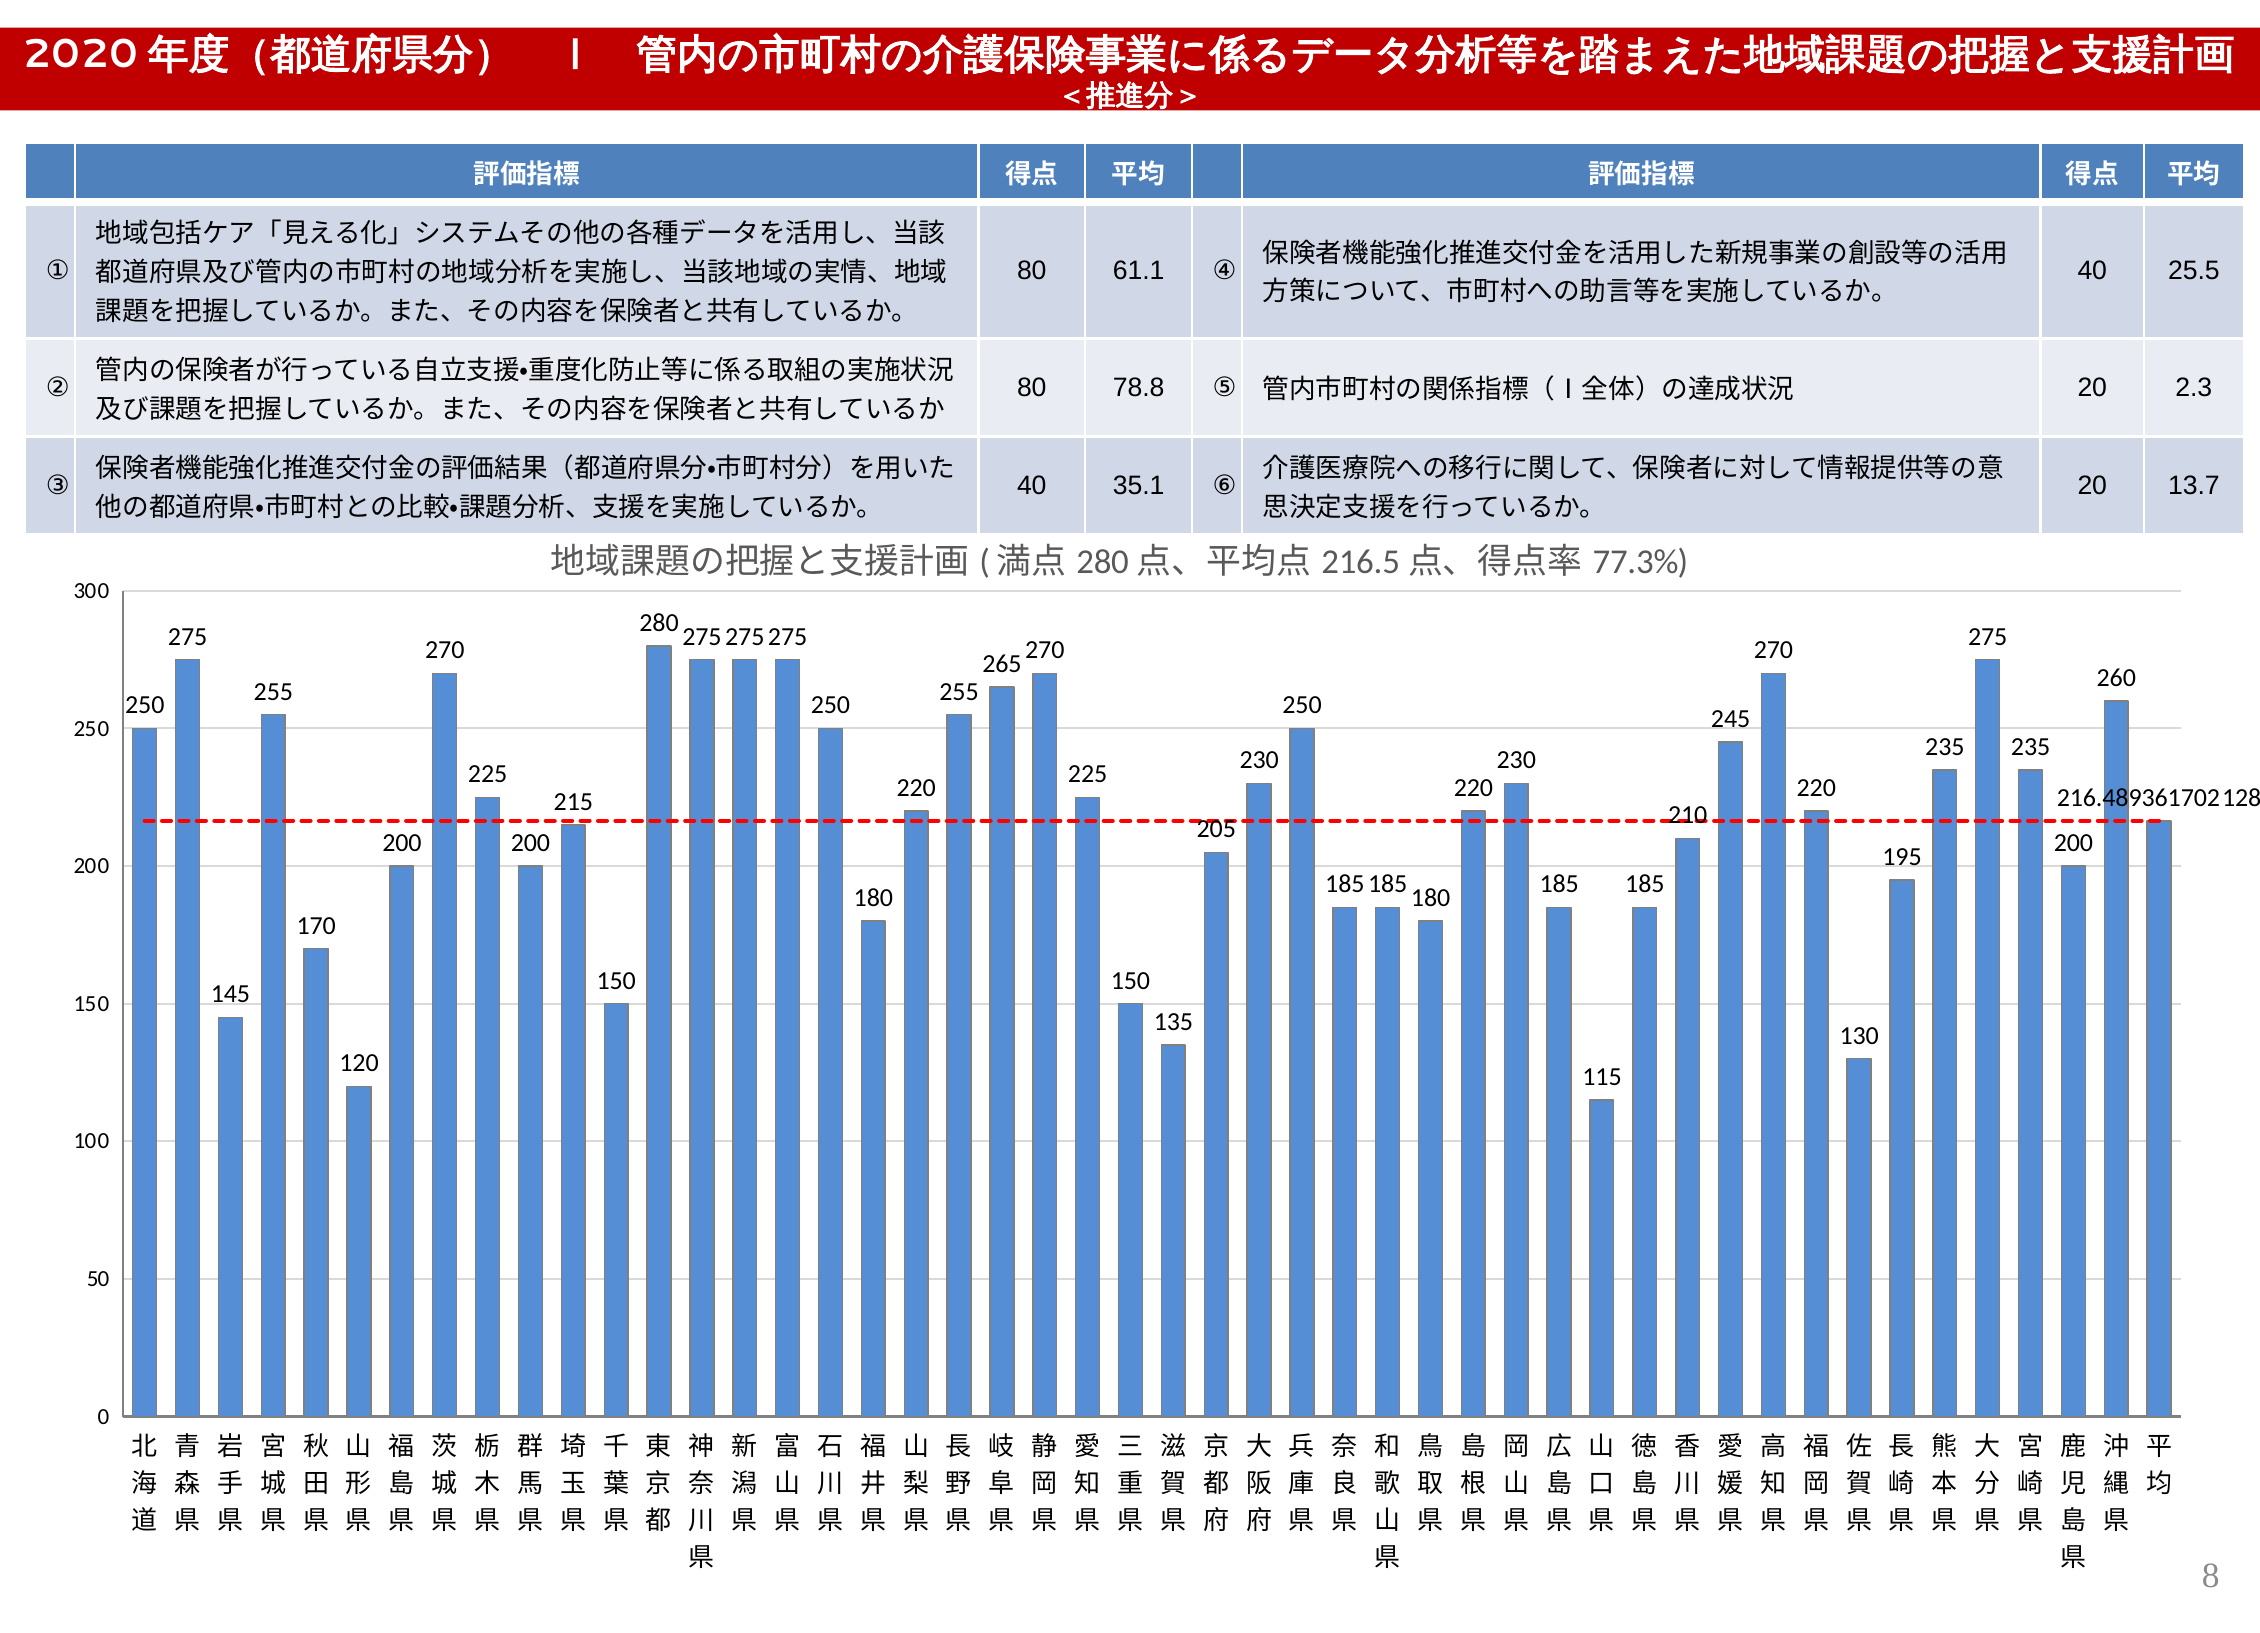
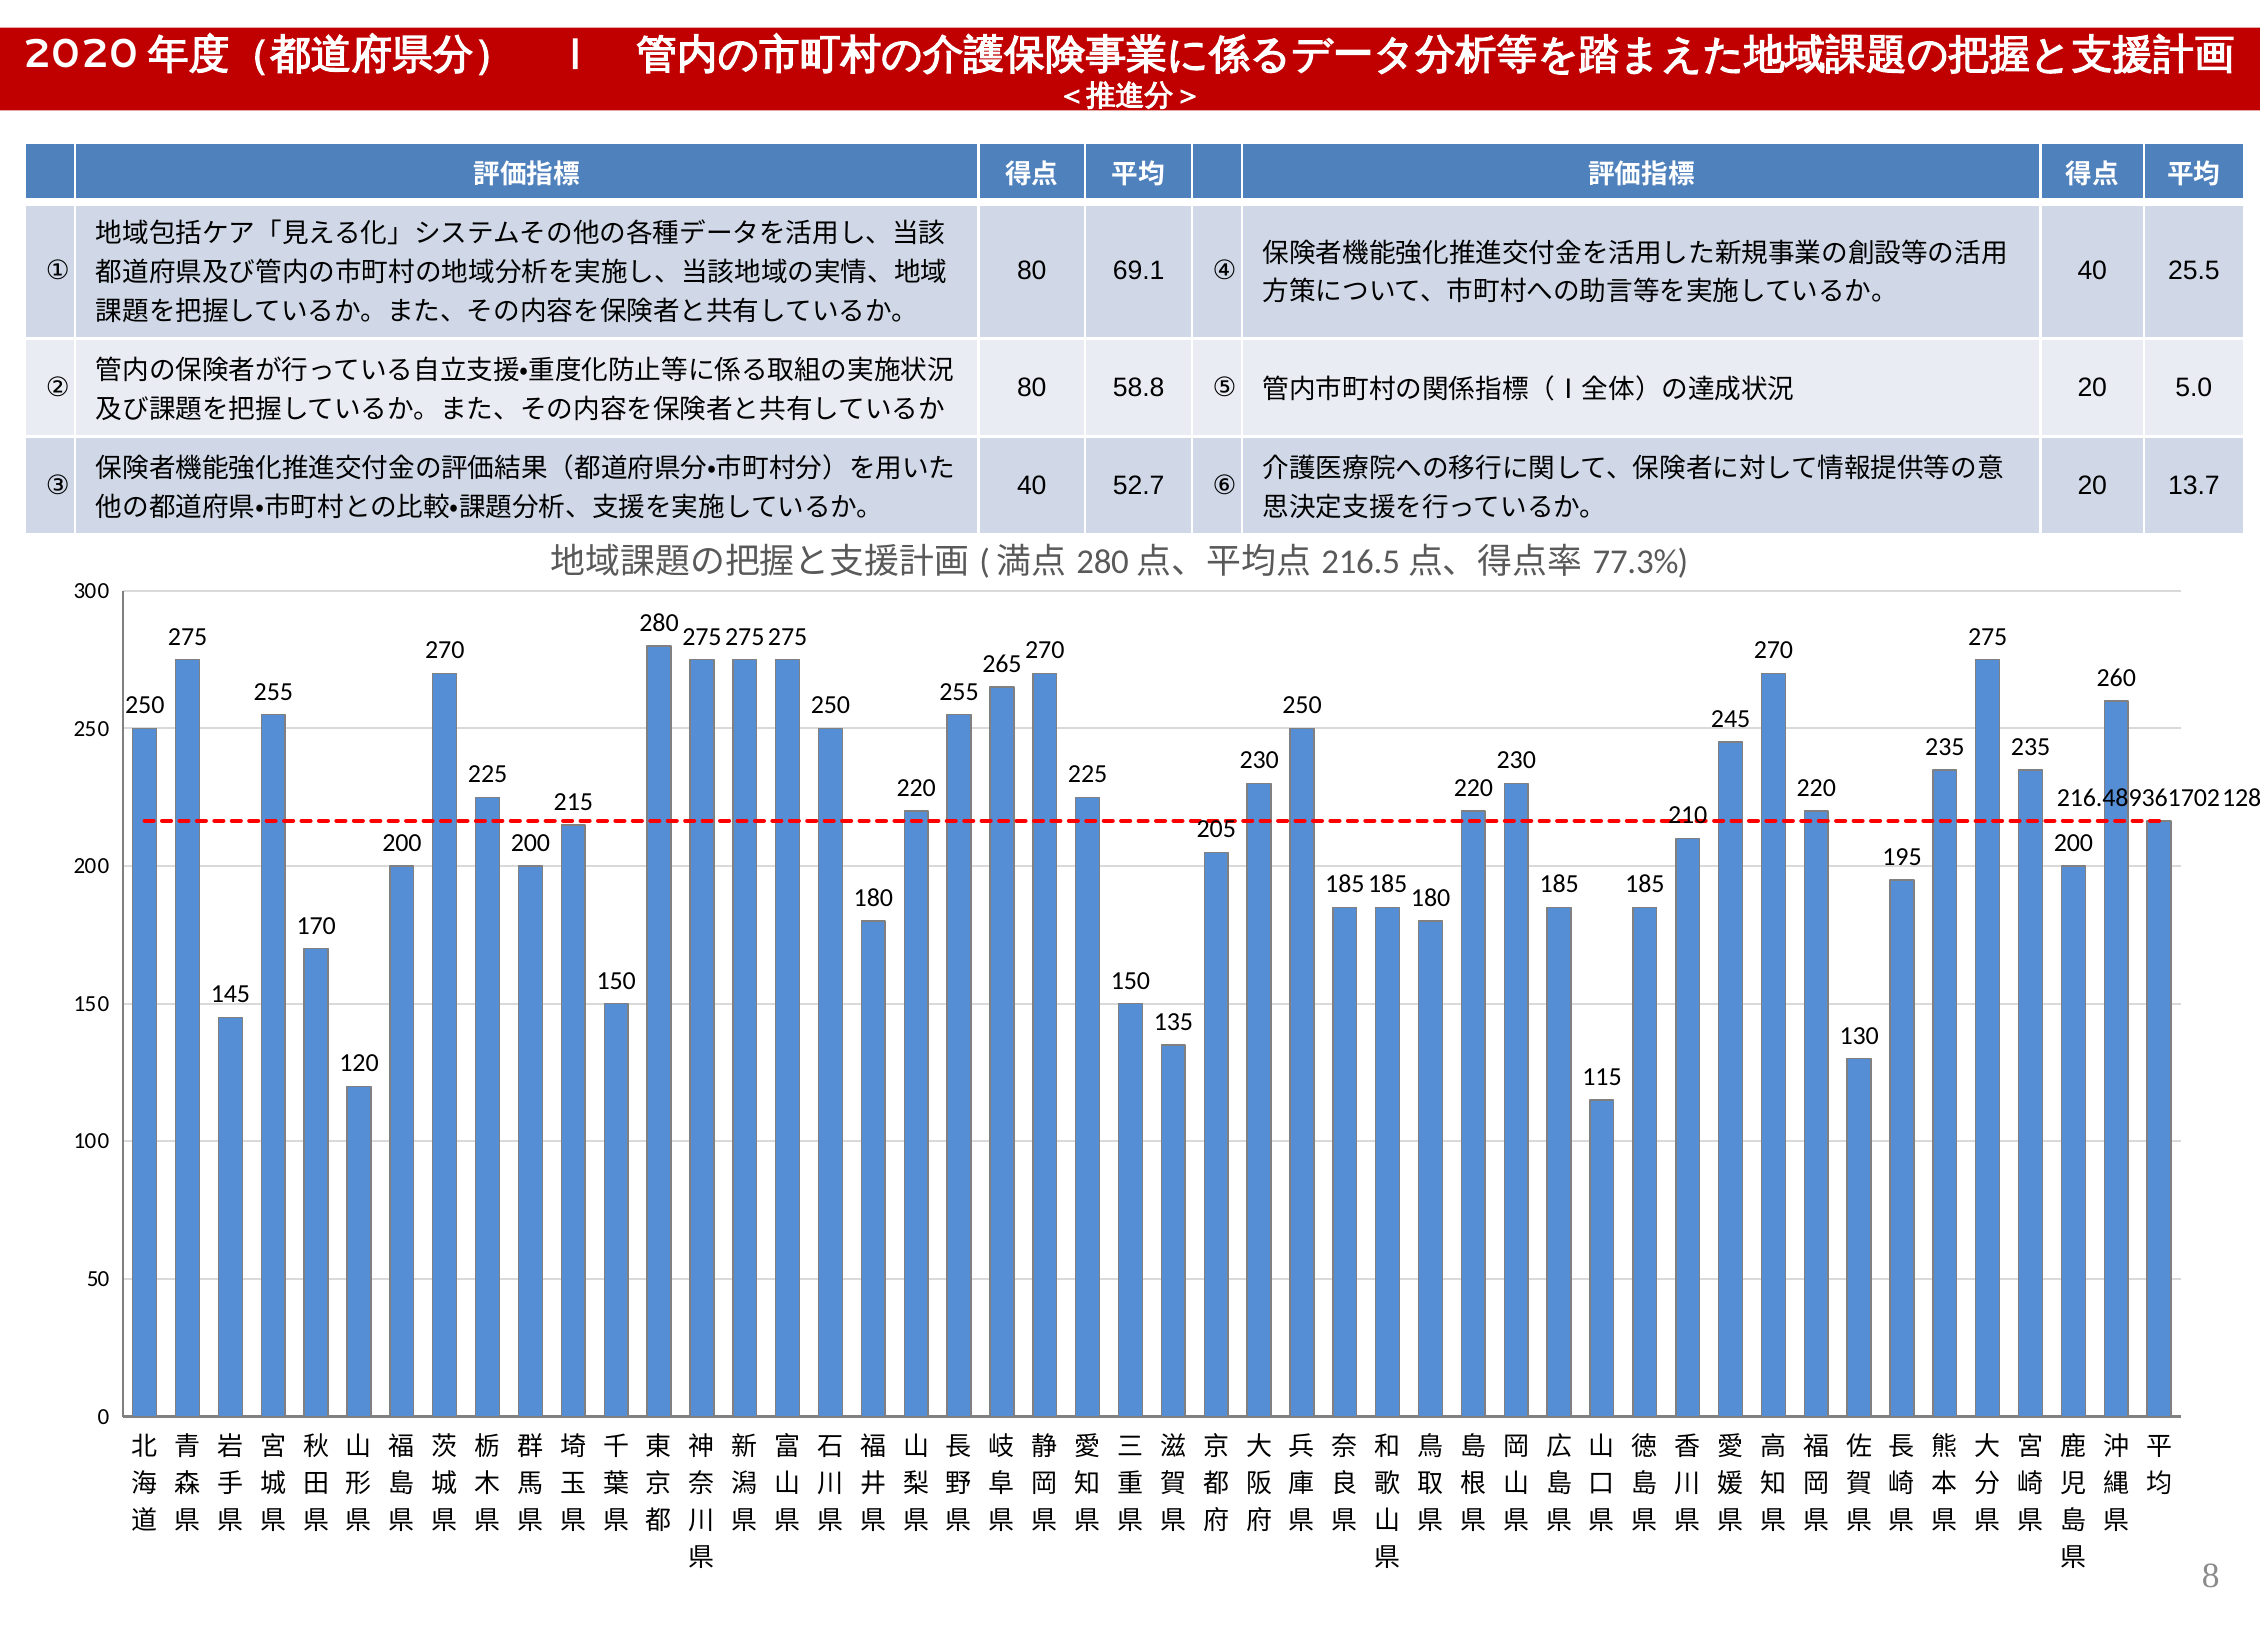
61.1: 61.1 -> 69.1 (1139, 270)
78.8: 78.8 -> 58.8 (1139, 388)
2.3: 2.3 -> 5.0 (2194, 388)
35.1: 35.1 -> 52.7 (1139, 486)
